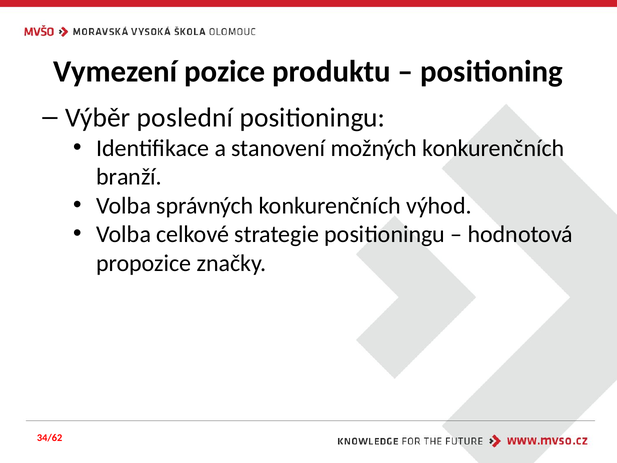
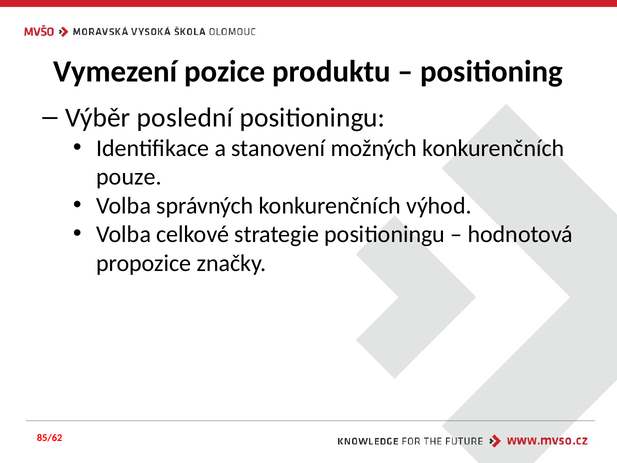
branží: branží -> pouze (129, 177)
34/62: 34/62 -> 85/62 (50, 438)
